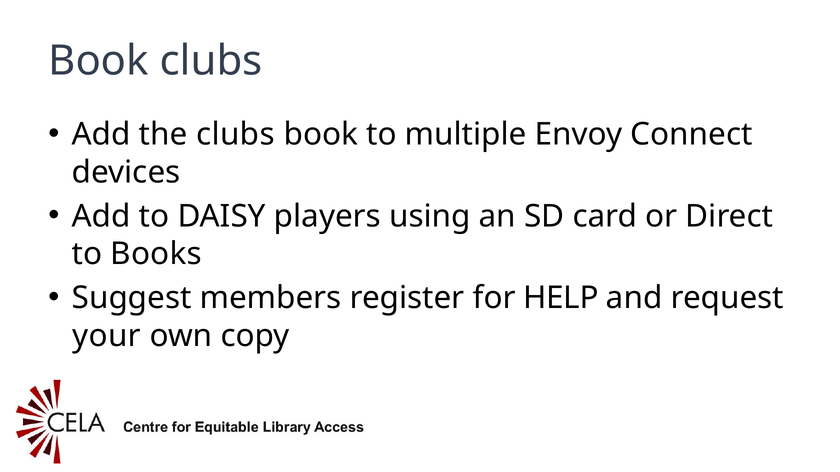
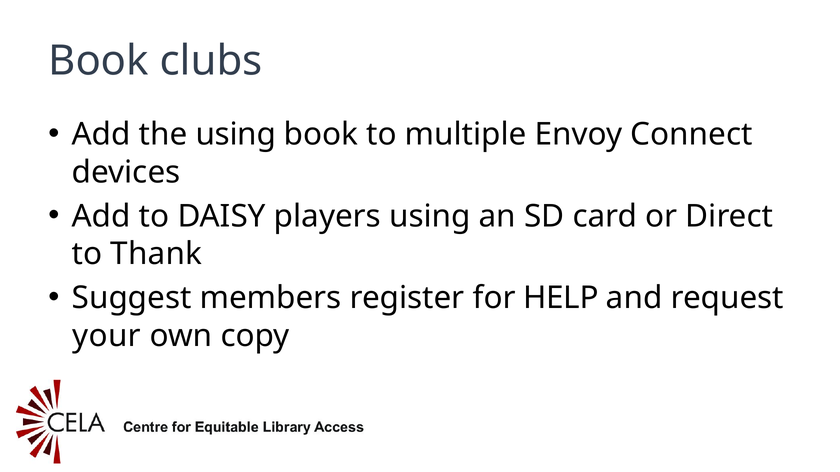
the clubs: clubs -> using (236, 135)
Books: Books -> Thank (156, 254)
